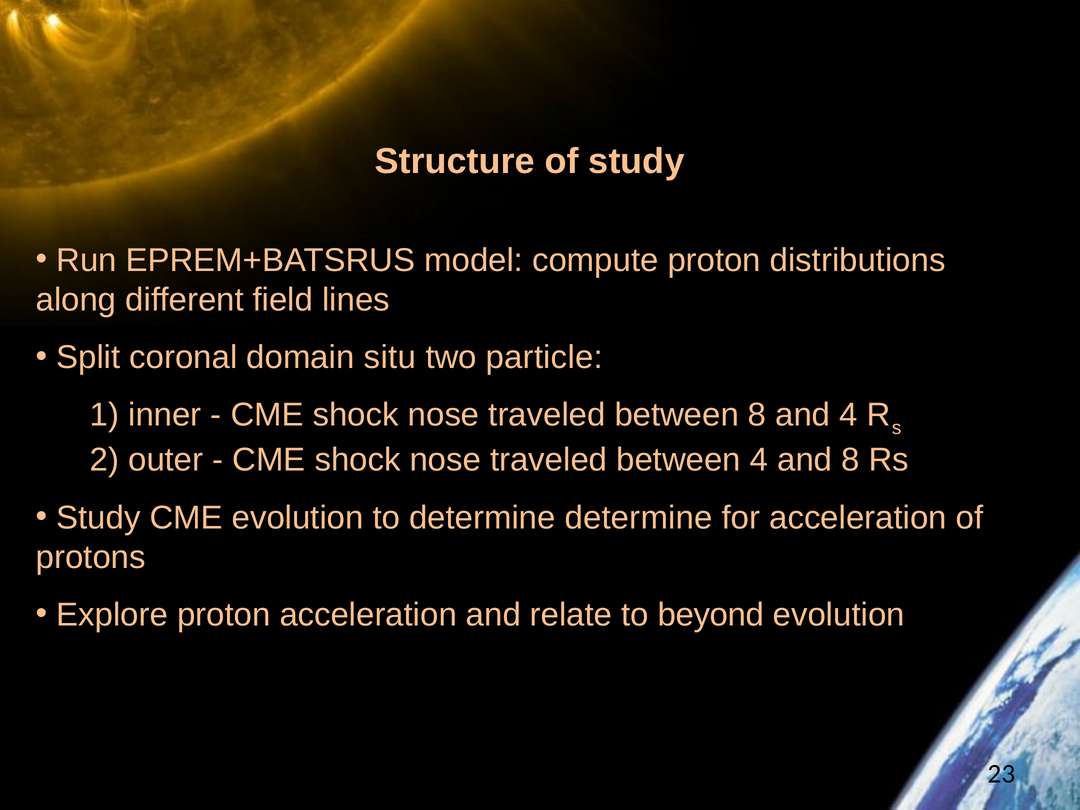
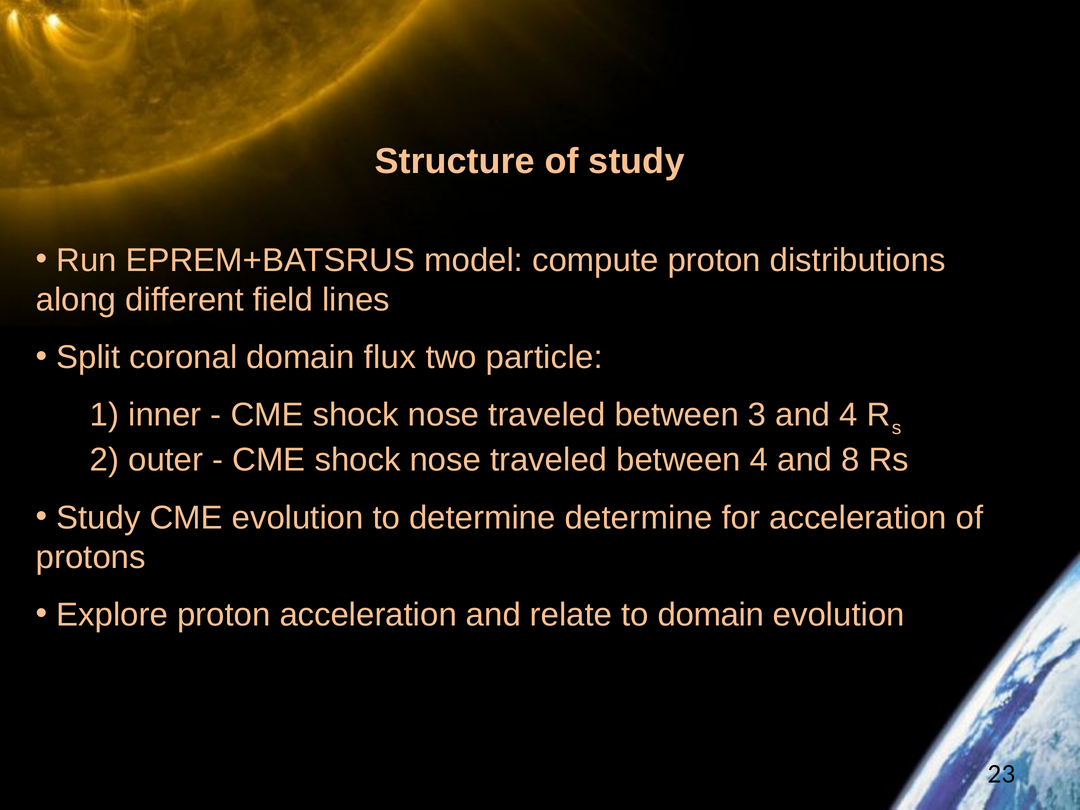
situ: situ -> flux (390, 358)
between 8: 8 -> 3 (757, 415)
to beyond: beyond -> domain (711, 615)
